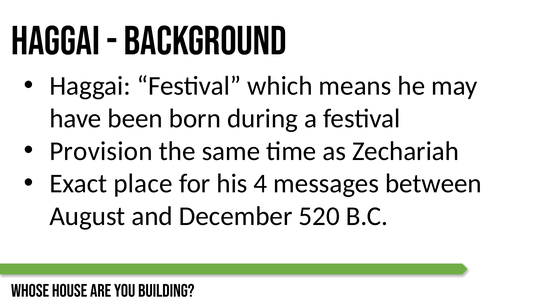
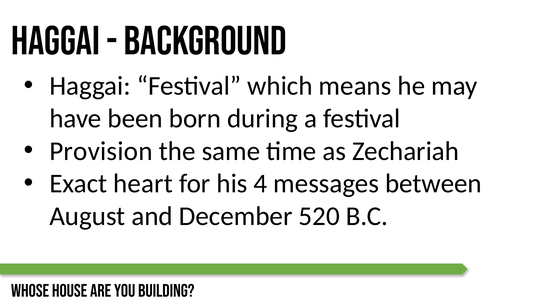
place: place -> heart (143, 183)
